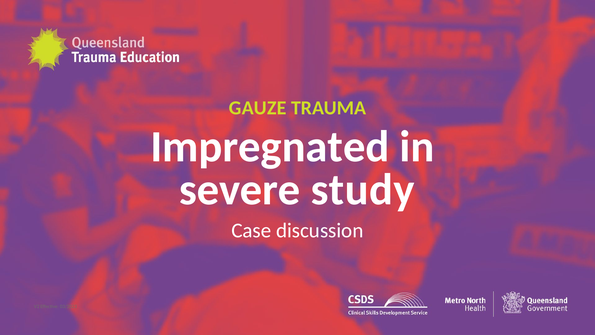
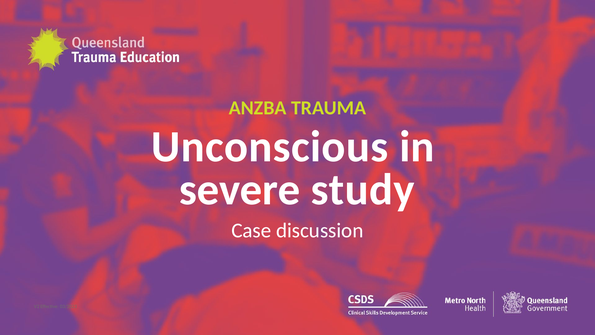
GAUZE: GAUZE -> ANZBA (258, 108)
Impregnated: Impregnated -> Unconscious (270, 147)
